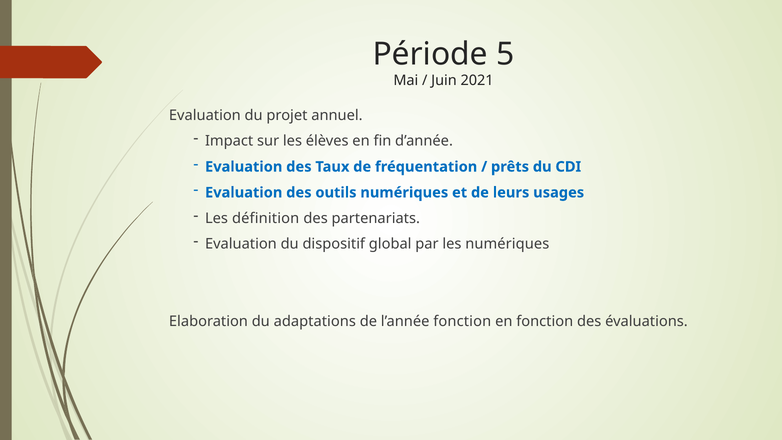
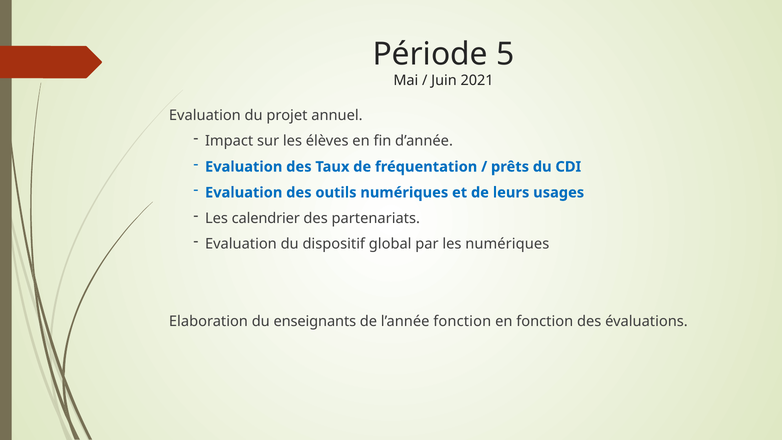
définition: définition -> calendrier (266, 218)
adaptations: adaptations -> enseignants (315, 321)
